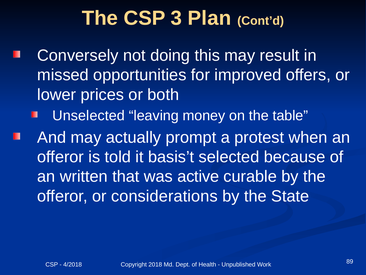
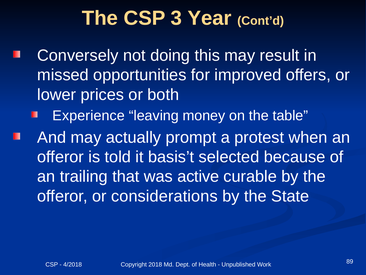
Plan: Plan -> Year (210, 18)
Unselected: Unselected -> Experience (89, 115)
written: written -> trailing (84, 176)
